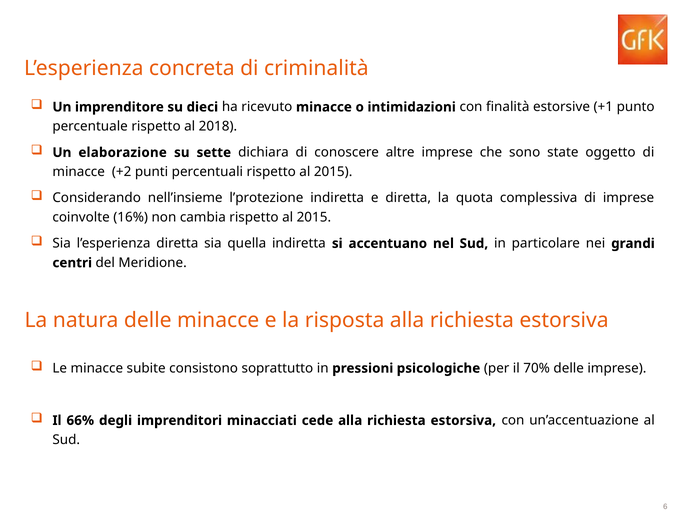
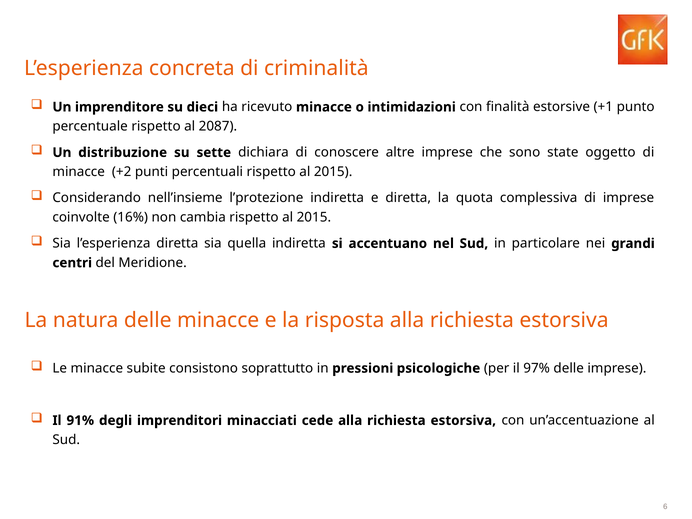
2018: 2018 -> 2087 (218, 126)
elaborazione: elaborazione -> distribuzione (123, 153)
70%: 70% -> 97% (537, 368)
66%: 66% -> 91% (80, 420)
